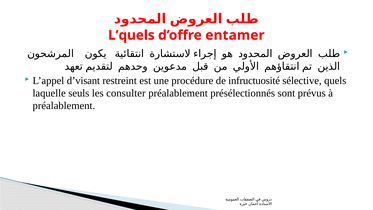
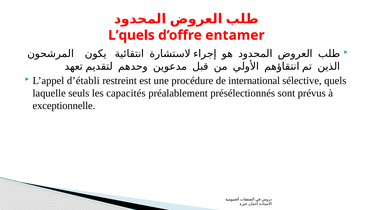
d’visant: d’visant -> d’établi (83, 80)
infructuosité: infructuosité -> international (254, 80)
consulter: consulter -> capacités (126, 93)
préalablement: préalablement -> exceptionnelle (64, 106)
